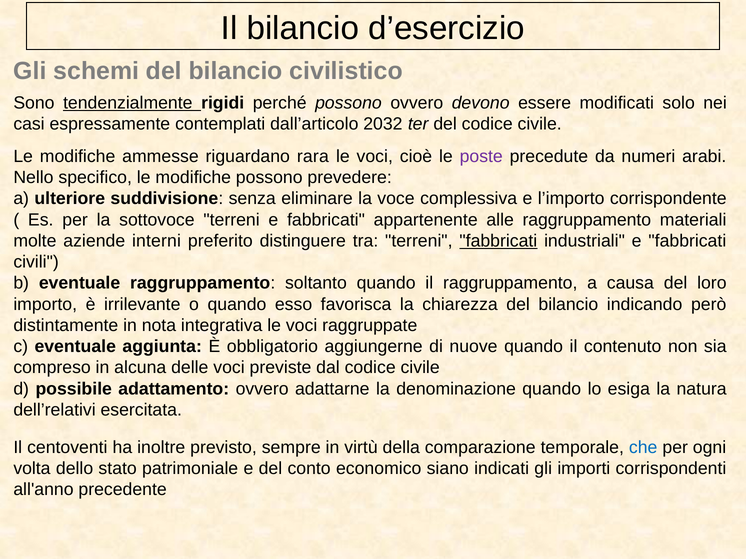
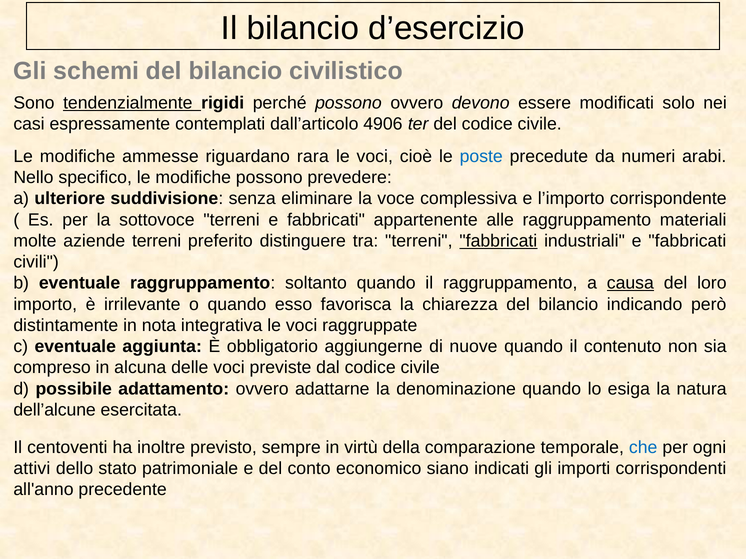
2032: 2032 -> 4906 (383, 124)
poste colour: purple -> blue (481, 156)
aziende interni: interni -> terreni (157, 241)
causa underline: none -> present (630, 283)
dell’relativi: dell’relativi -> dell’alcune (55, 410)
volta: volta -> attivi (32, 469)
